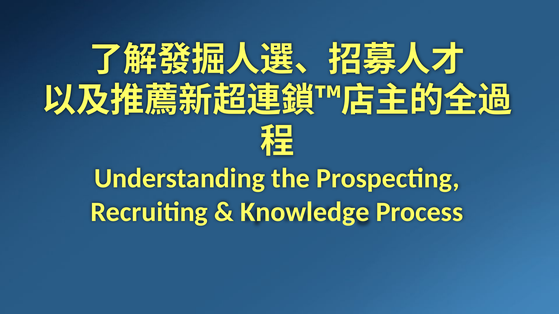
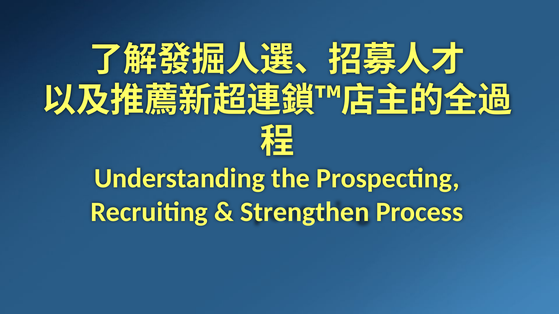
Knowledge: Knowledge -> Strengthen (305, 212)
